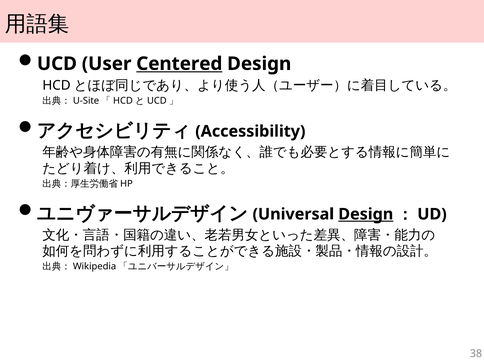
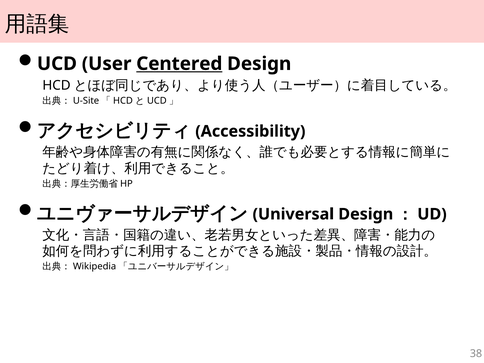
Design underline: present -> none (366, 214)
